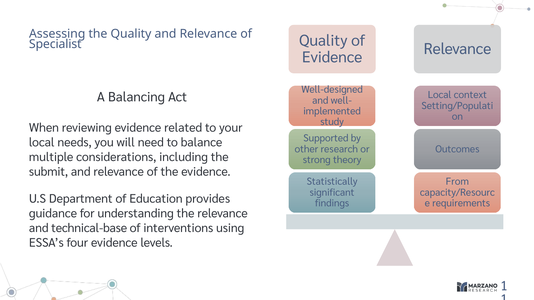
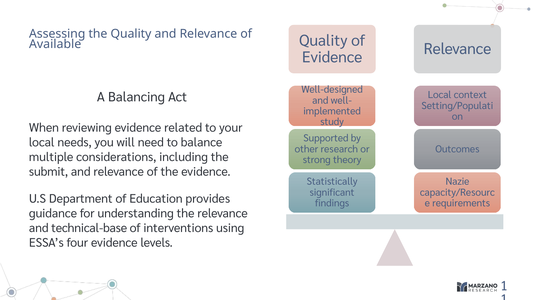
Specialist: Specialist -> Available (55, 44)
From: From -> Nazie (457, 182)
